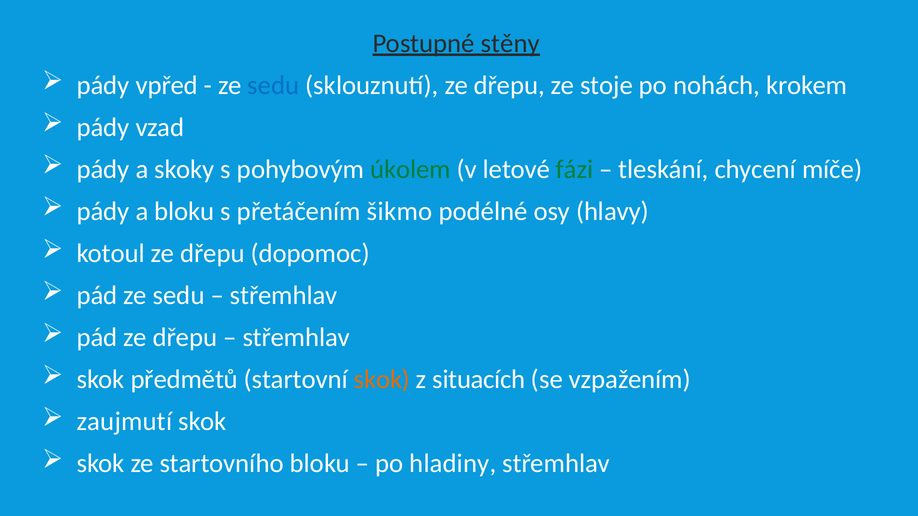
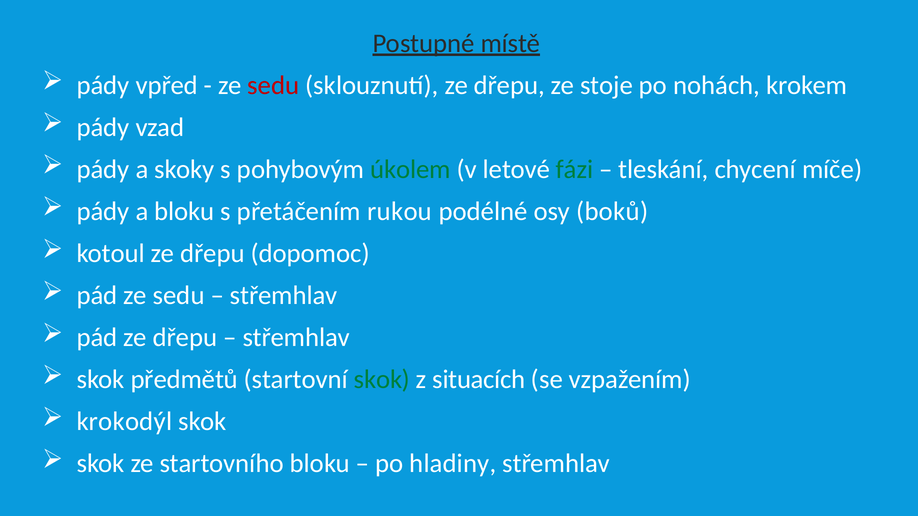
stěny: stěny -> místě (510, 43)
sedu colour: blue -> red (273, 86)
šikmo: šikmo -> rukou (400, 212)
hlavy: hlavy -> boků (612, 212)
skok colour: orange -> green (382, 380)
zaujmutí: zaujmutí -> krokodýl (124, 422)
